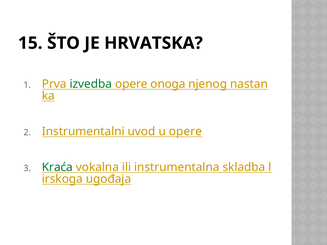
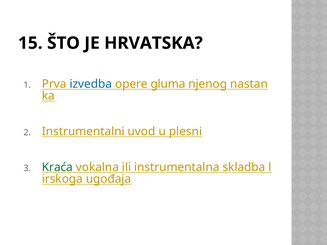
izvedba colour: green -> blue (91, 84)
onoga: onoga -> gluma (168, 84)
u opere: opere -> plesni (185, 132)
